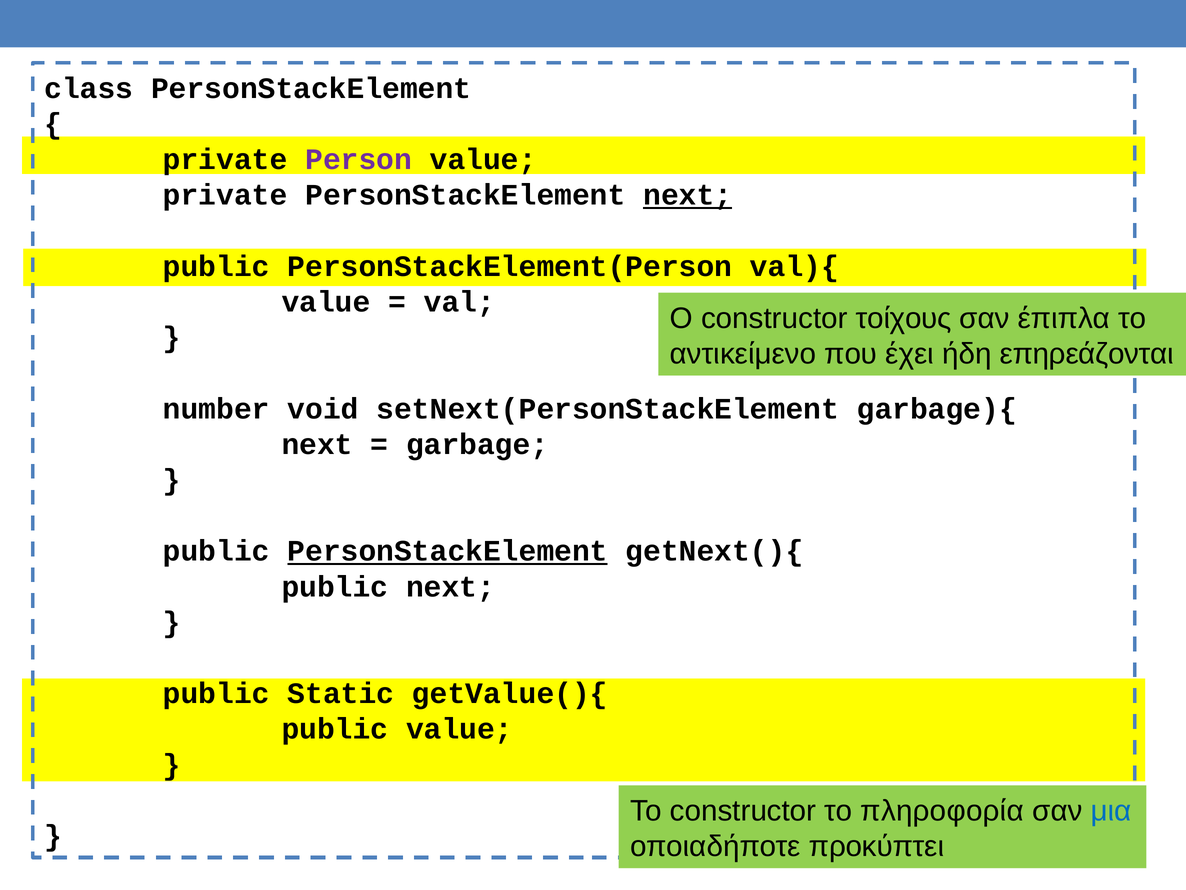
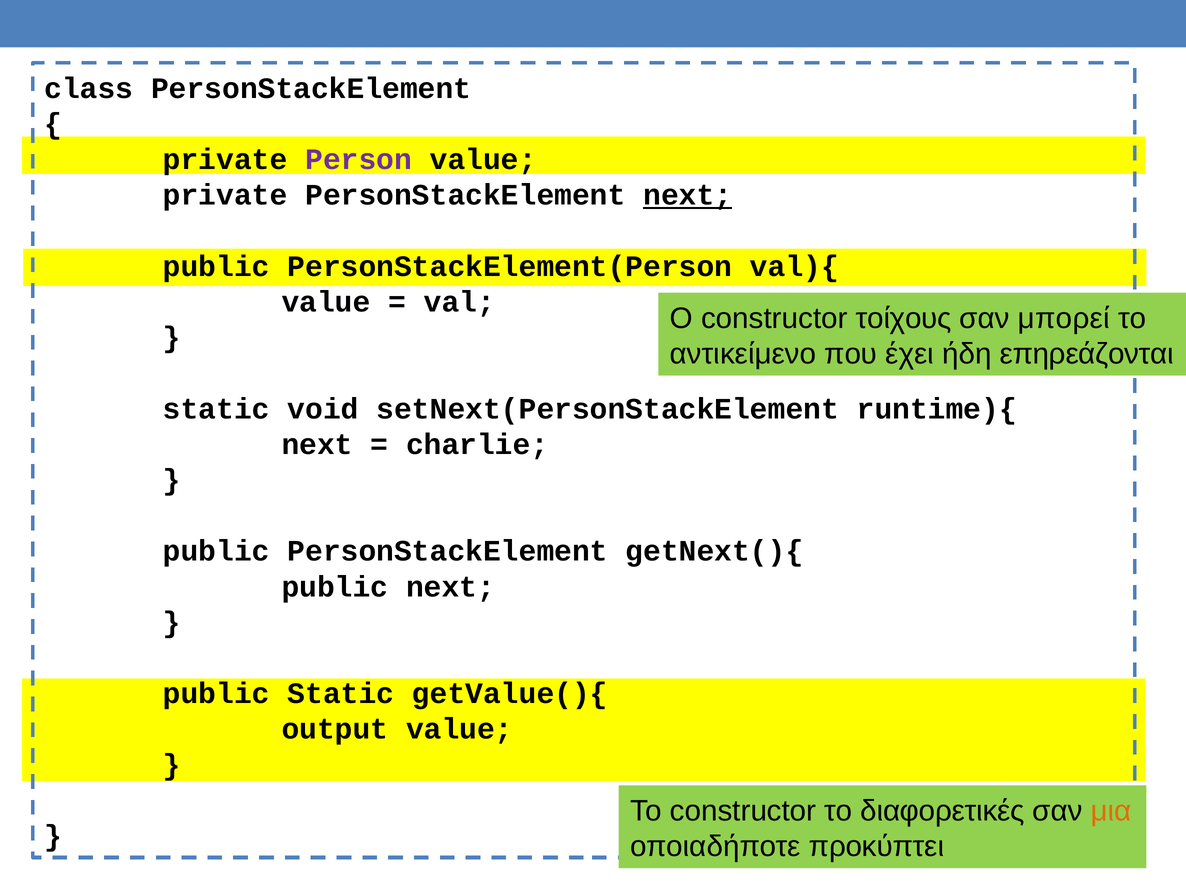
έπιπλα: έπιπλα -> μπορεί (1064, 318)
number: number -> static (216, 409)
garbage){: garbage){ -> runtime){ (937, 409)
garbage: garbage -> charlie (477, 444)
PersonStackElement underline: present -> none (448, 551)
public: public -> output (335, 729)
πληροφορία: πληροφορία -> διαφορετικές (942, 811)
μια colour: blue -> orange (1111, 811)
